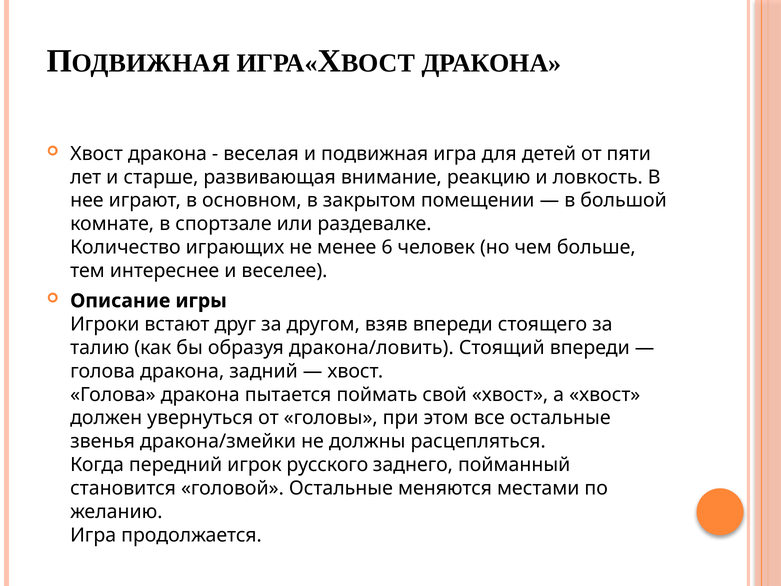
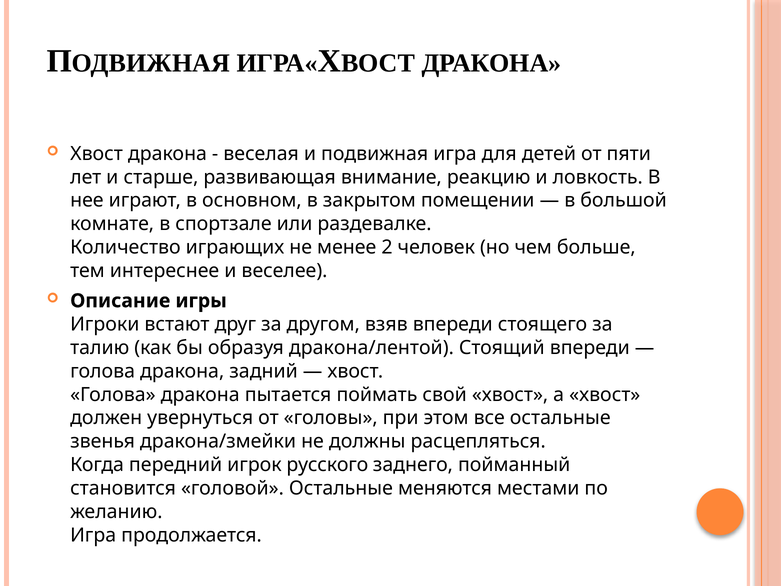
6: 6 -> 2 (387, 247)
дракона/ловить: дракона/ловить -> дракона/лентой (371, 348)
